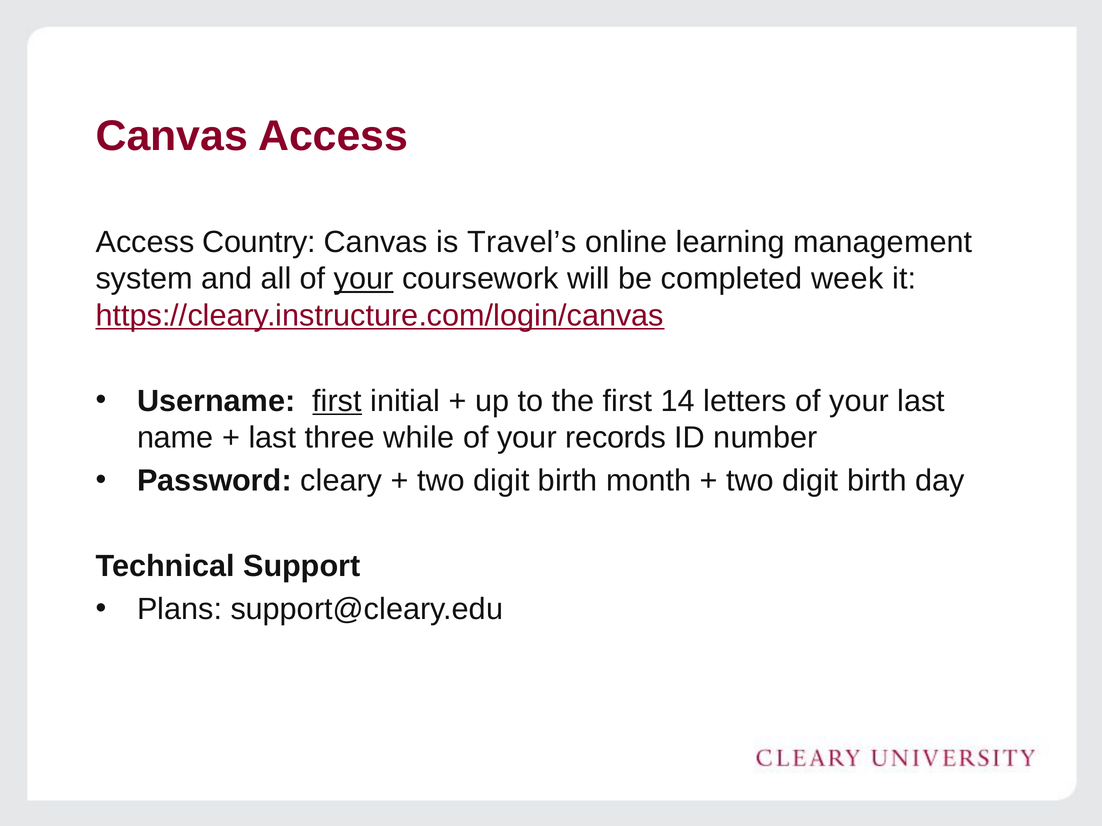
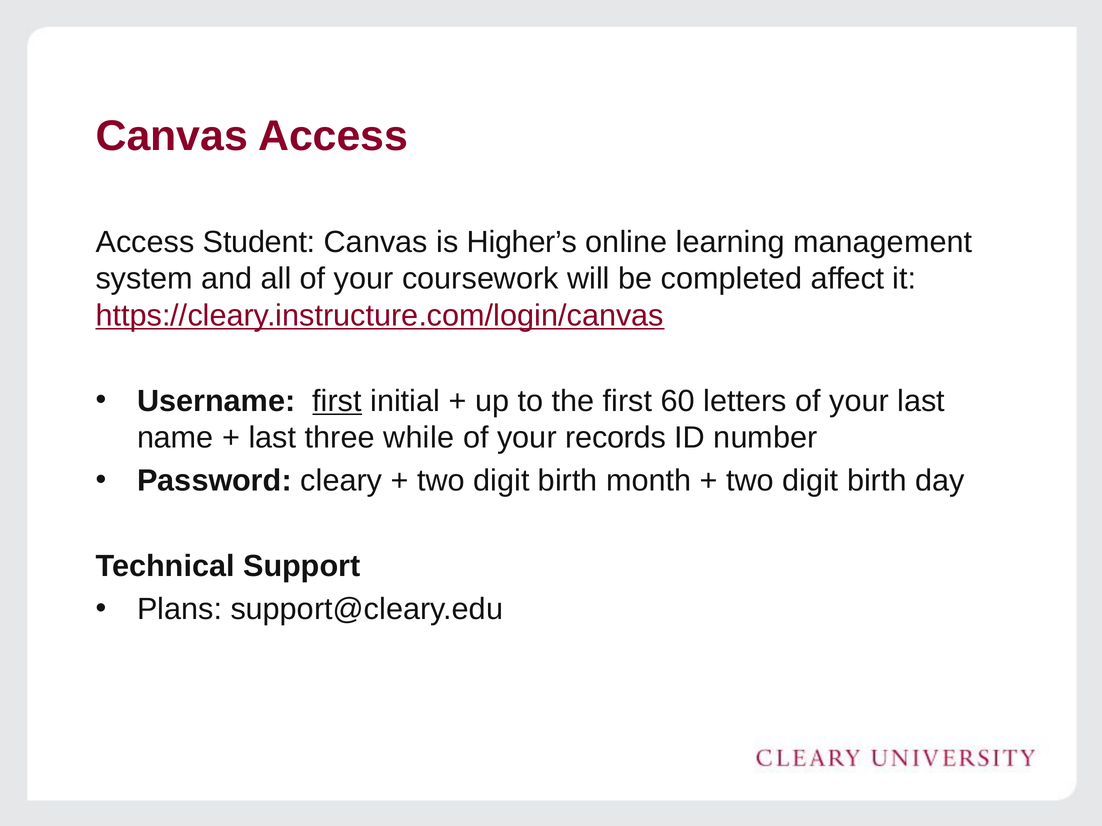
Country: Country -> Student (259, 242)
Travel’s: Travel’s -> Higher’s (522, 242)
your underline: present -> none (364, 279)
week: week -> affect (848, 279)
14: 14 -> 60 (678, 401)
